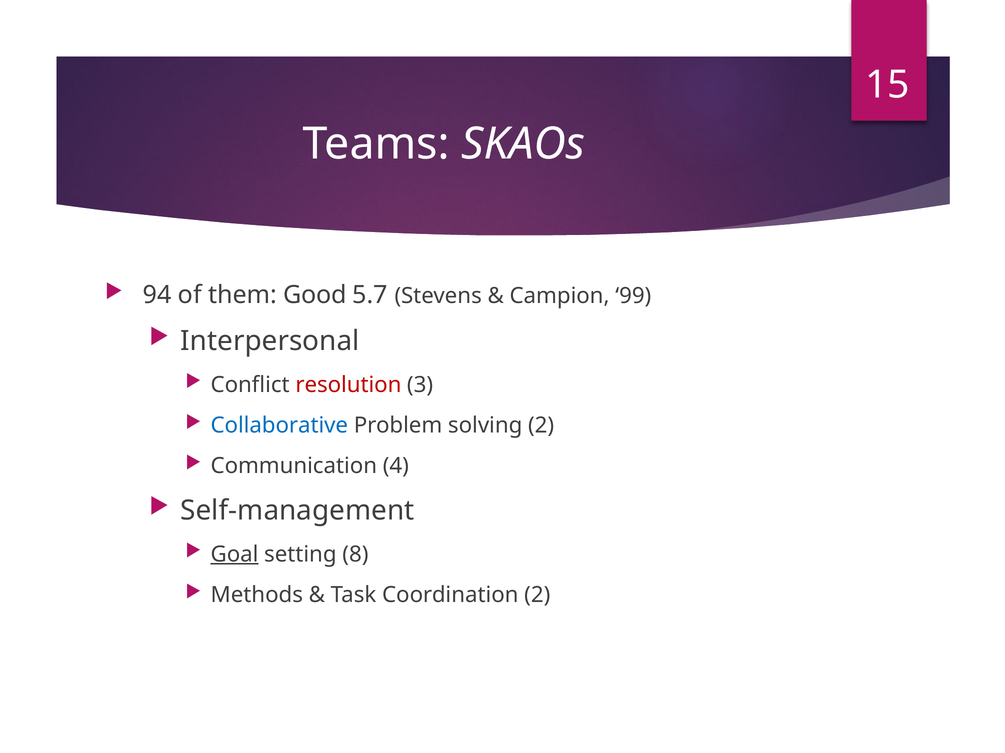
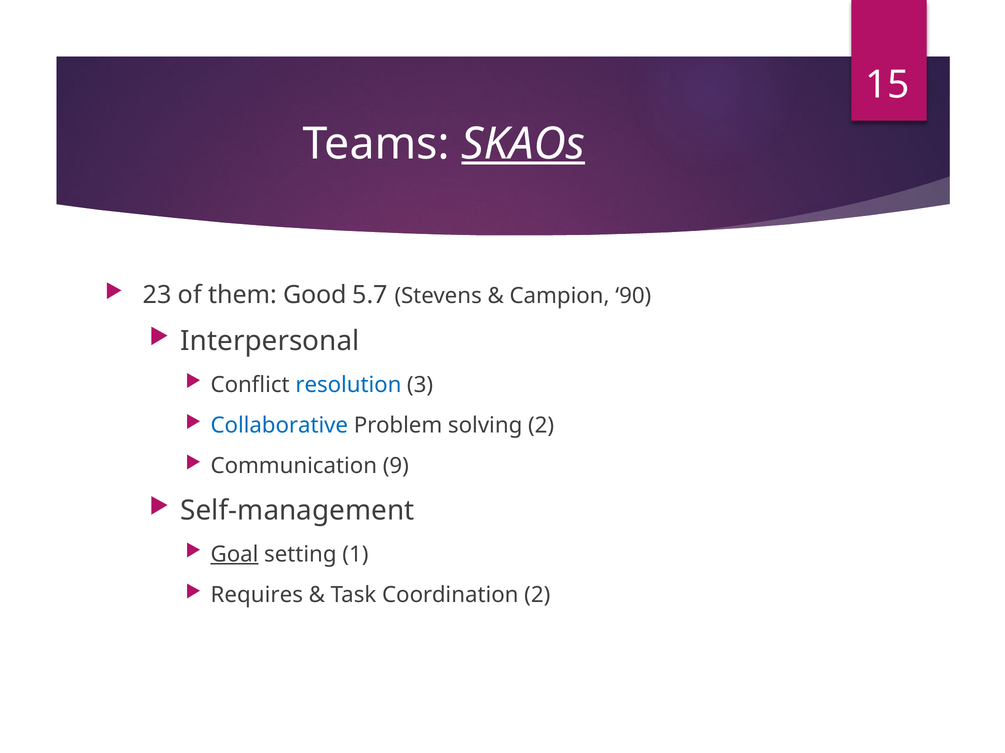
SKAOs underline: none -> present (523, 144)
94: 94 -> 23 (157, 295)
99: 99 -> 90 (633, 296)
resolution colour: red -> blue (348, 385)
4: 4 -> 9 (396, 467)
8: 8 -> 1 (355, 555)
Methods: Methods -> Requires (257, 596)
